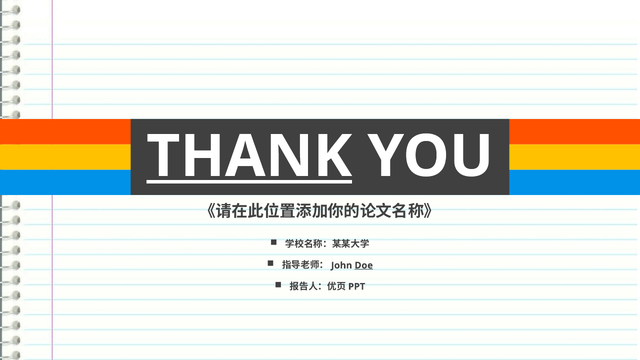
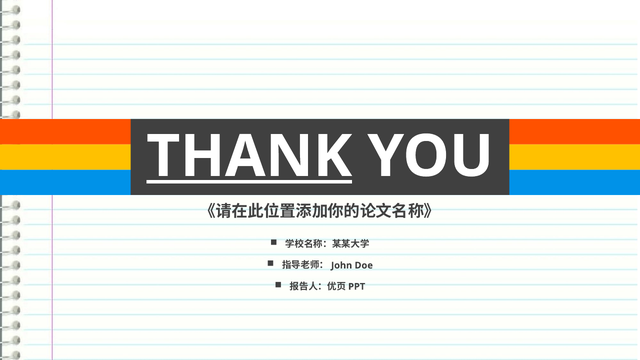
Doe underline: present -> none (364, 265)
